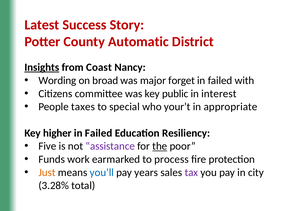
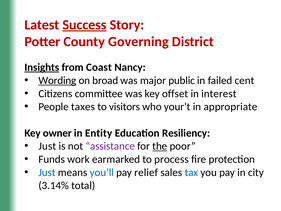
Success underline: none -> present (84, 25)
Automatic: Automatic -> Governing (138, 42)
Wording underline: none -> present (57, 80)
forget: forget -> public (182, 80)
with: with -> cent (245, 80)
public: public -> offset (175, 93)
special: special -> visitors (125, 107)
higher: higher -> owner (57, 133)
Failed: Failed -> Entity (99, 133)
Five: Five -> Just (47, 146)
Just colour: orange -> blue (47, 172)
years: years -> relief (146, 172)
tax colour: purple -> blue (191, 172)
3.28%: 3.28% -> 3.14% (54, 185)
